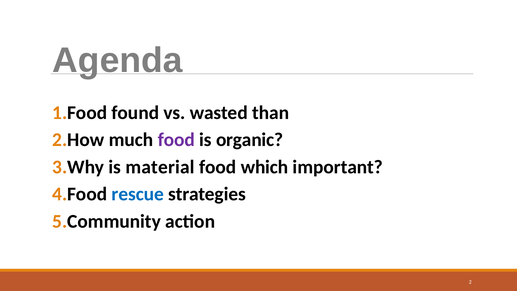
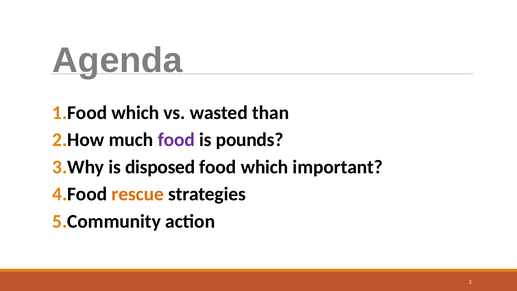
found: found -> which (135, 113)
organic: organic -> pounds (250, 140)
material: material -> disposed (160, 167)
rescue colour: blue -> orange (138, 194)
